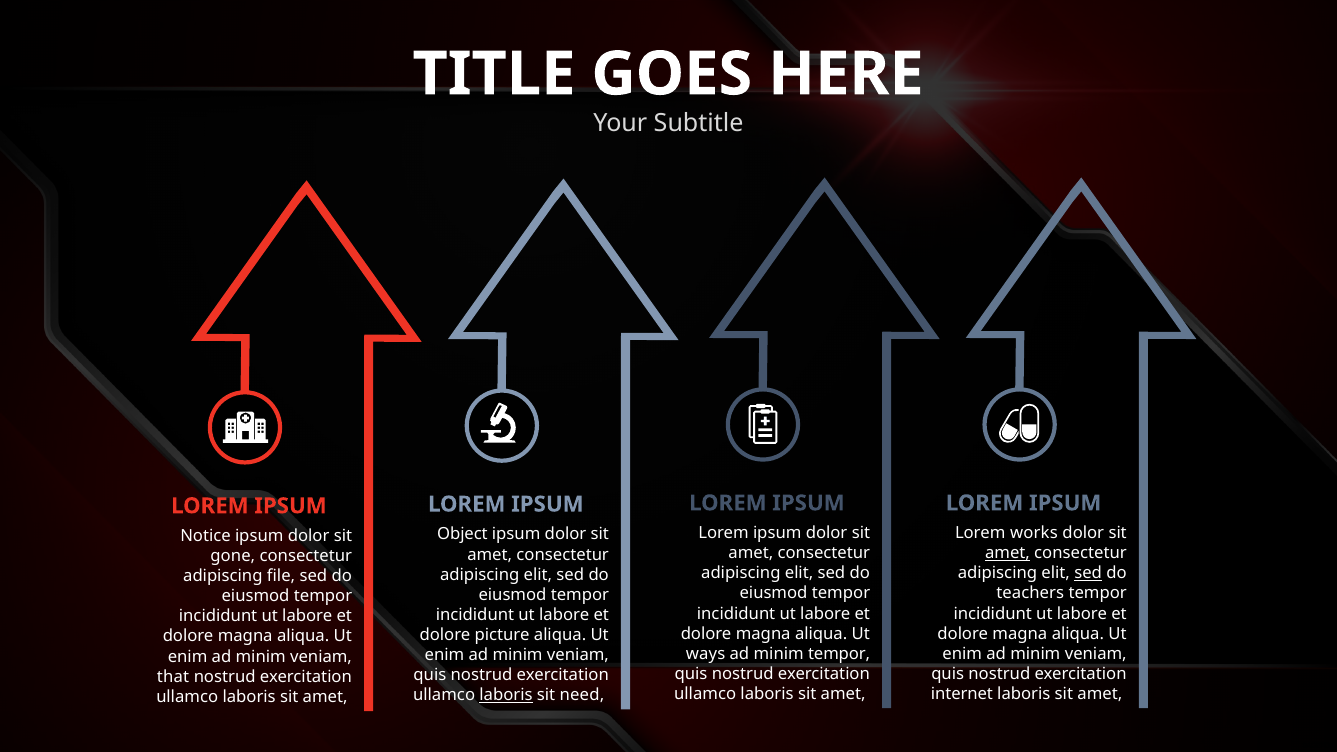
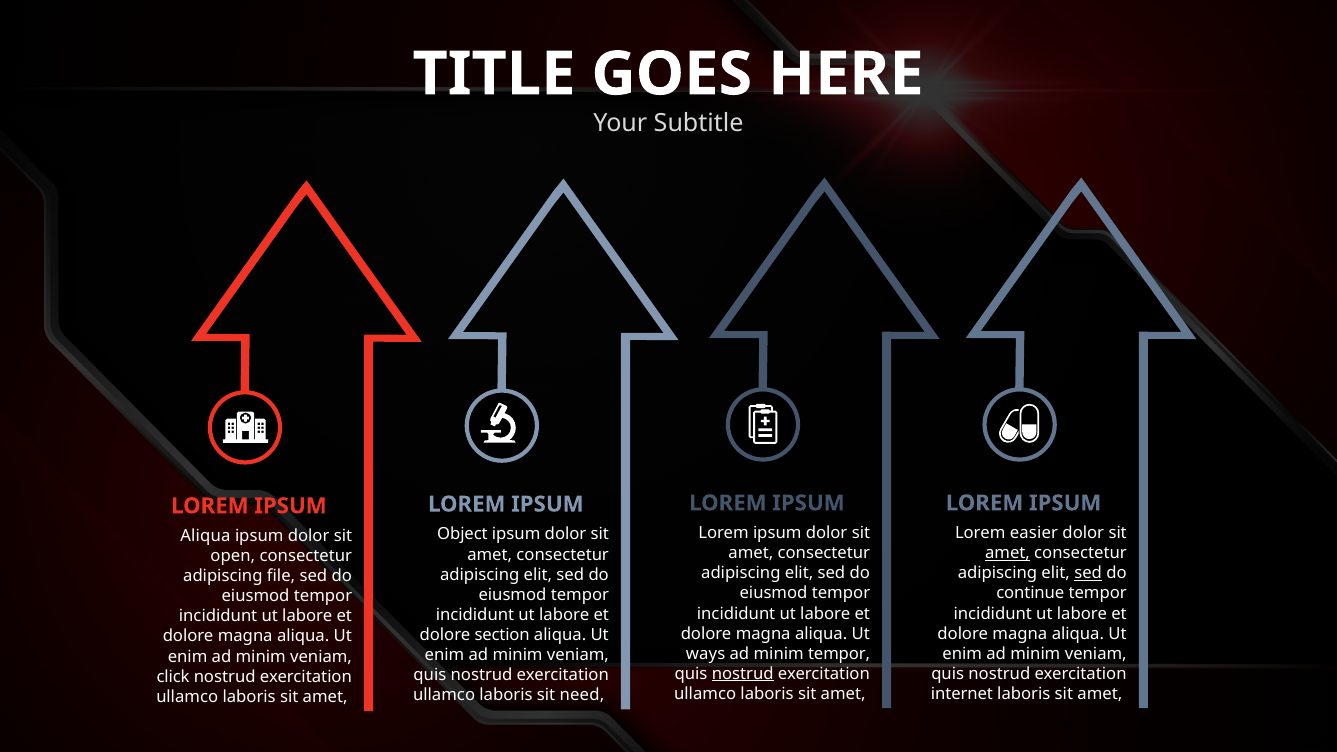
works: works -> easier (1034, 533)
Notice: Notice -> Aliqua (205, 536)
gone: gone -> open (233, 556)
teachers: teachers -> continue (1030, 594)
picture: picture -> section (502, 635)
nostrud underline: none -> present (743, 674)
that: that -> click (173, 677)
laboris underline: present -> none (506, 695)
